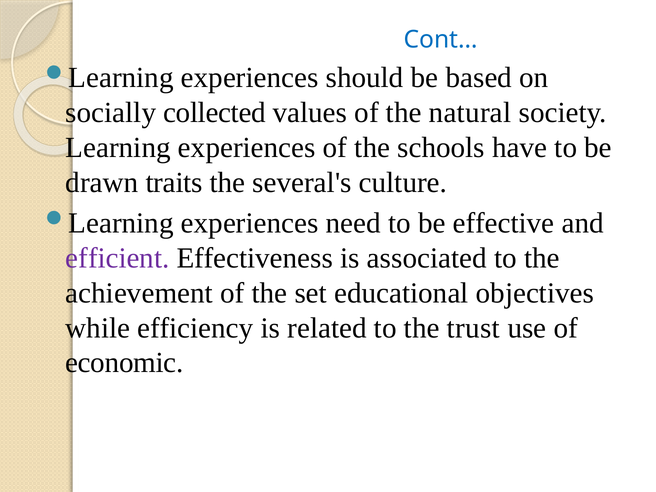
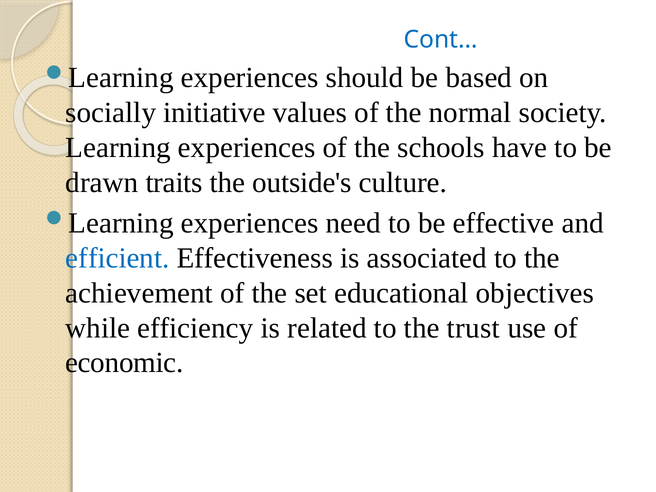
collected: collected -> initiative (214, 112)
natural: natural -> normal (470, 112)
several's: several's -> outside's (302, 182)
efficient colour: purple -> blue (117, 258)
